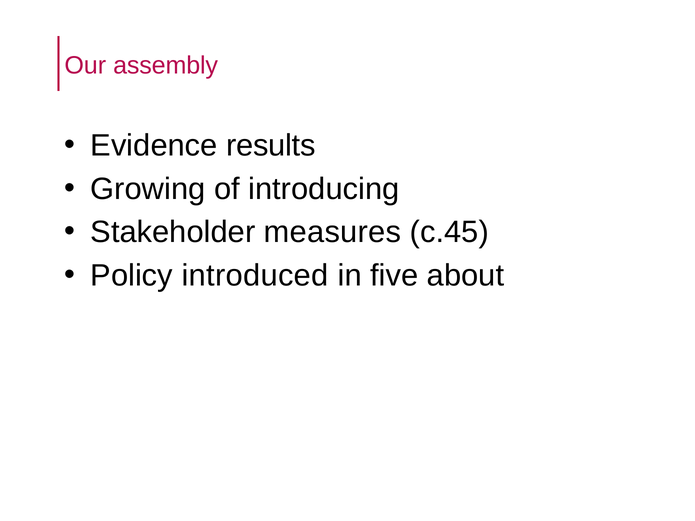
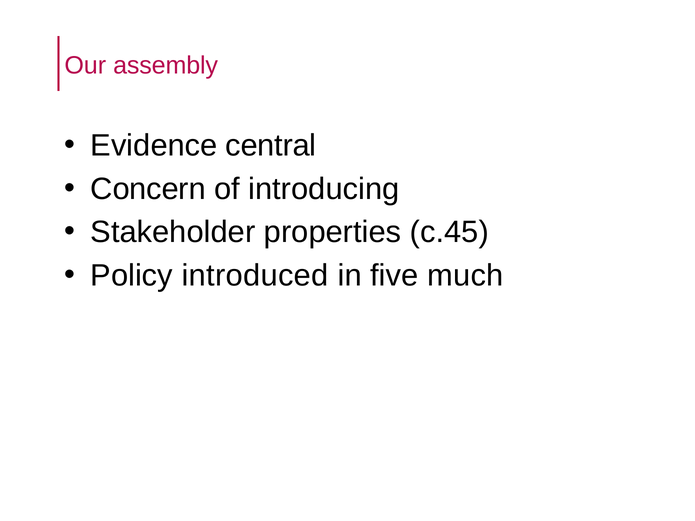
results: results -> central (271, 146)
Growing: Growing -> Concern (148, 189)
measures: measures -> properties (333, 232)
about: about -> much (465, 276)
